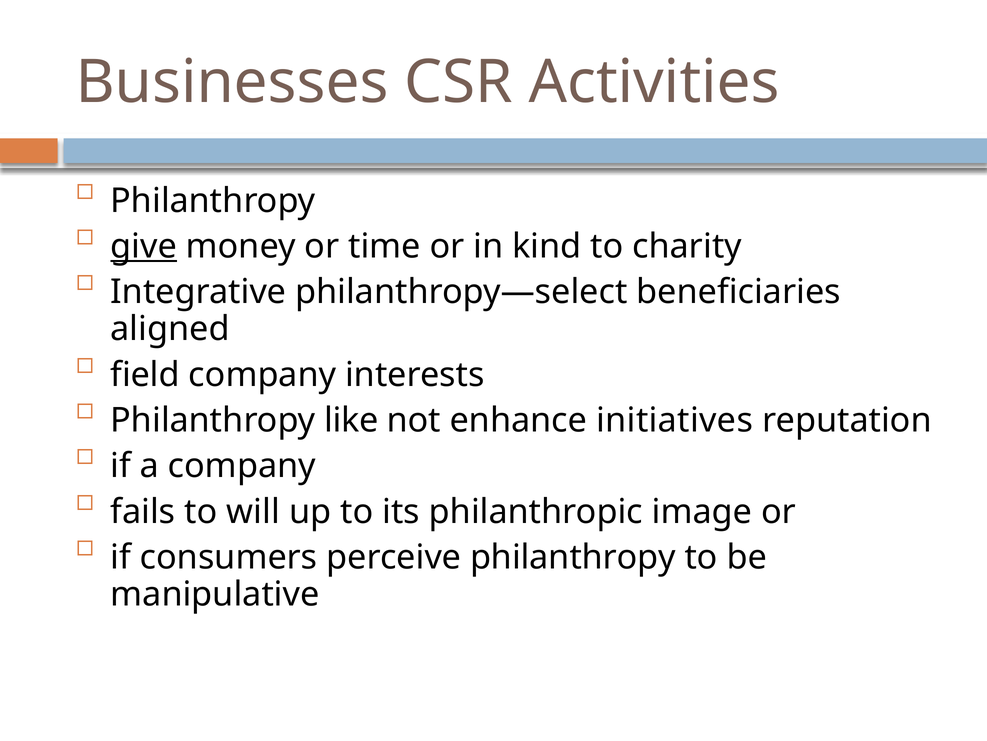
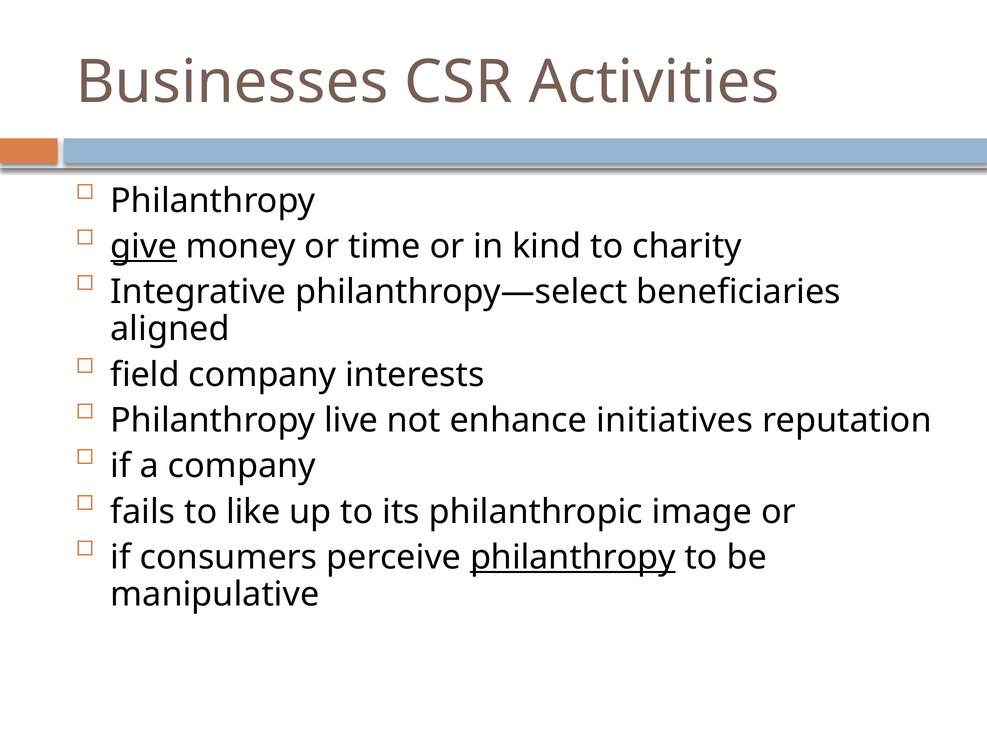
like: like -> live (351, 420)
will: will -> like (253, 511)
philanthropy underline: none -> present (573, 557)
